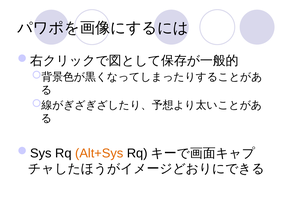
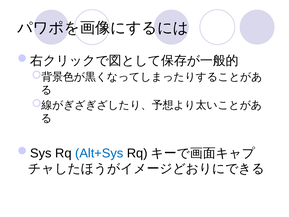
Alt+Sys colour: orange -> blue (99, 153)
